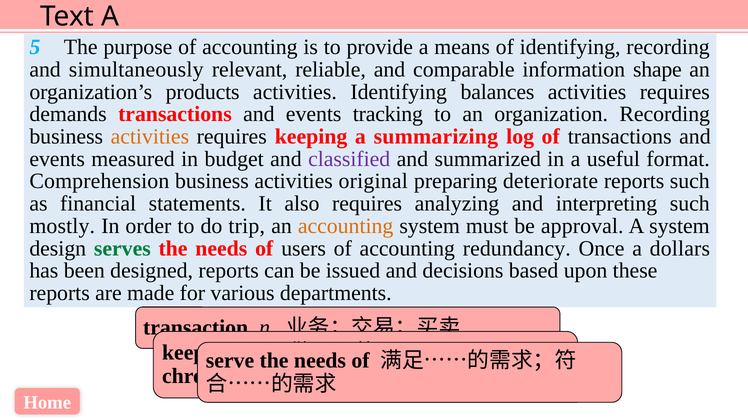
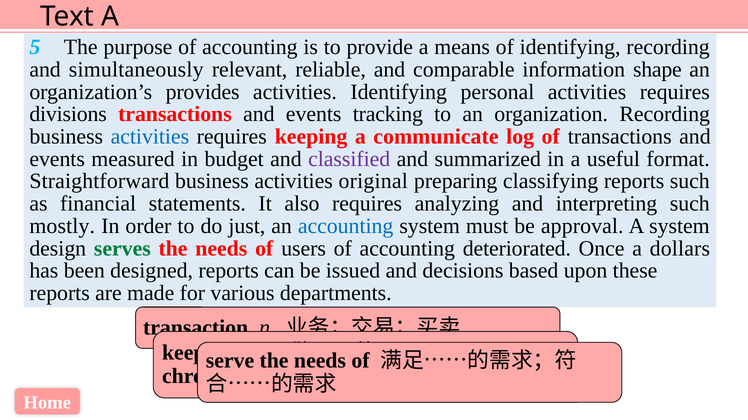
products: products -> provides (203, 92)
balances: balances -> personal (497, 92)
demands: demands -> divisions (68, 114)
activities colour: orange -> blue (150, 137)
summarizing: summarizing -> communicate (436, 137)
Comprehension: Comprehension -> Straightforward (99, 182)
deteriorate: deteriorate -> classifying (551, 182)
trip: trip -> just (247, 226)
accounting colour: orange -> blue (346, 226)
redundancy: redundancy -> deteriorated (517, 249)
